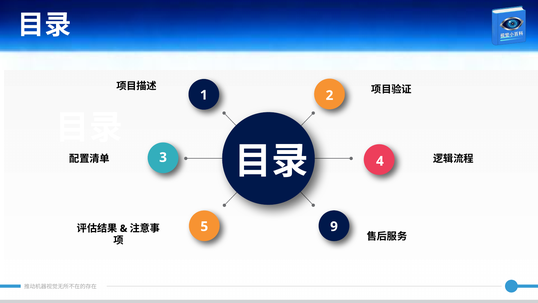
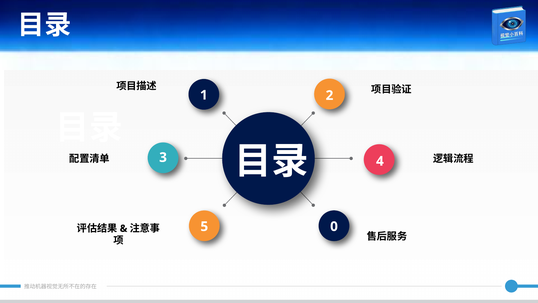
9: 9 -> 0 (334, 226)
